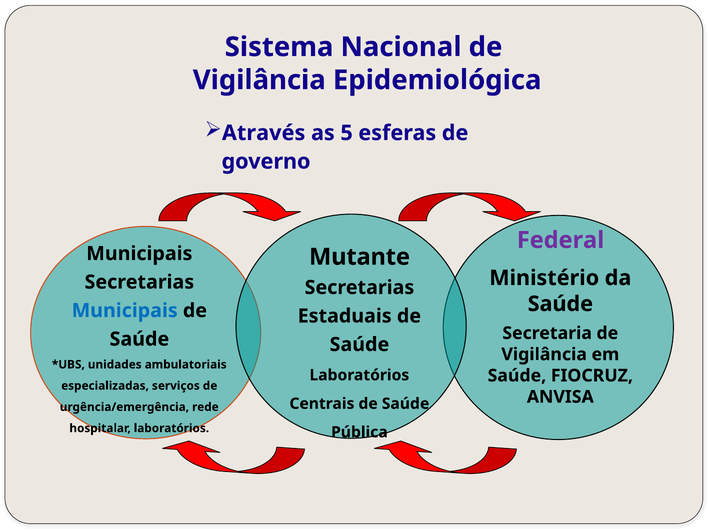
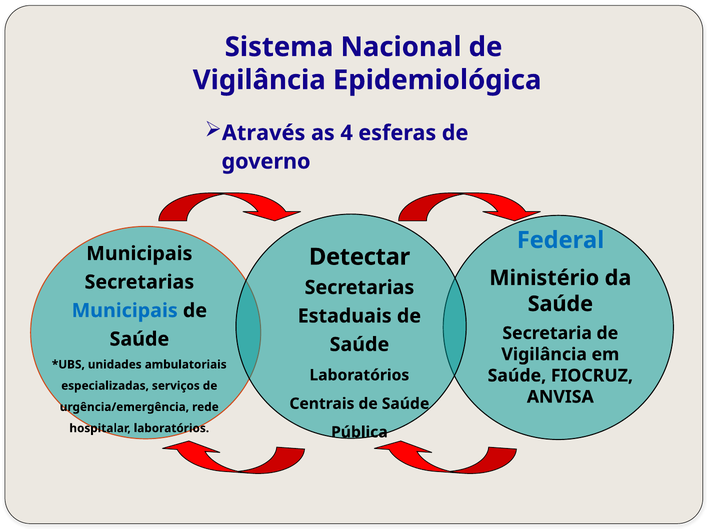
5: 5 -> 4 (347, 133)
Federal colour: purple -> blue (560, 240)
Mutante: Mutante -> Detectar (360, 257)
